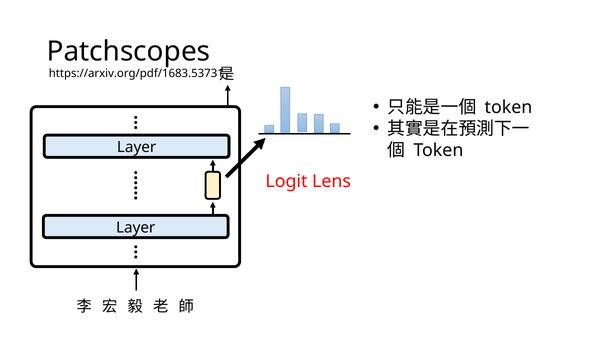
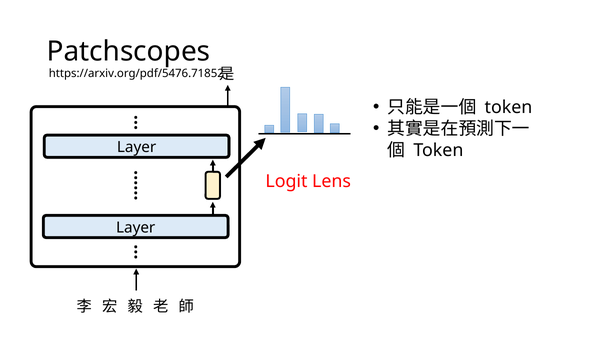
https://arxiv.org/pdf/1683.53731: https://arxiv.org/pdf/1683.53731 -> https://arxiv.org/pdf/5476.71852 (136, 74)
